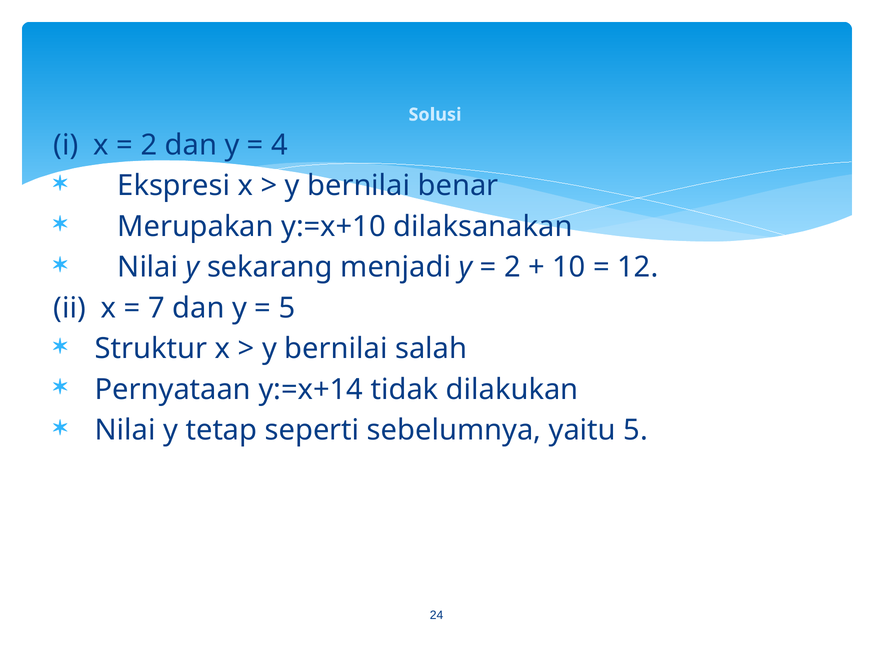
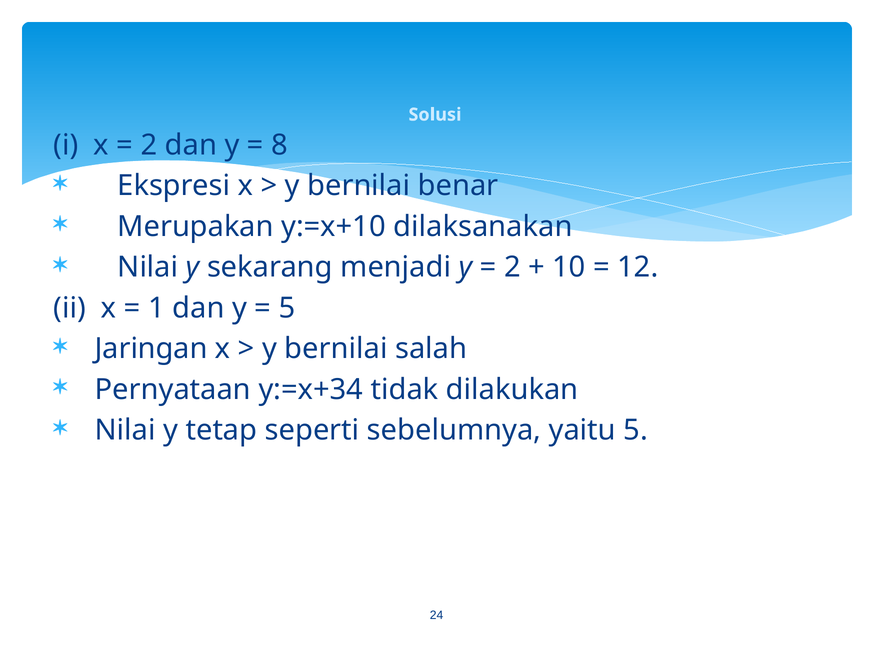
4: 4 -> 8 (279, 145)
7: 7 -> 1 (156, 308)
Struktur: Struktur -> Jaringan (151, 349)
y:=x+14: y:=x+14 -> y:=x+34 (311, 389)
